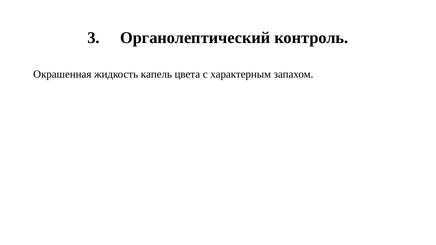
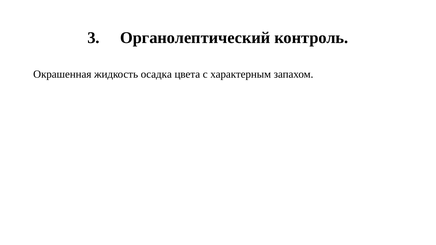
капель: капель -> осадка (156, 74)
